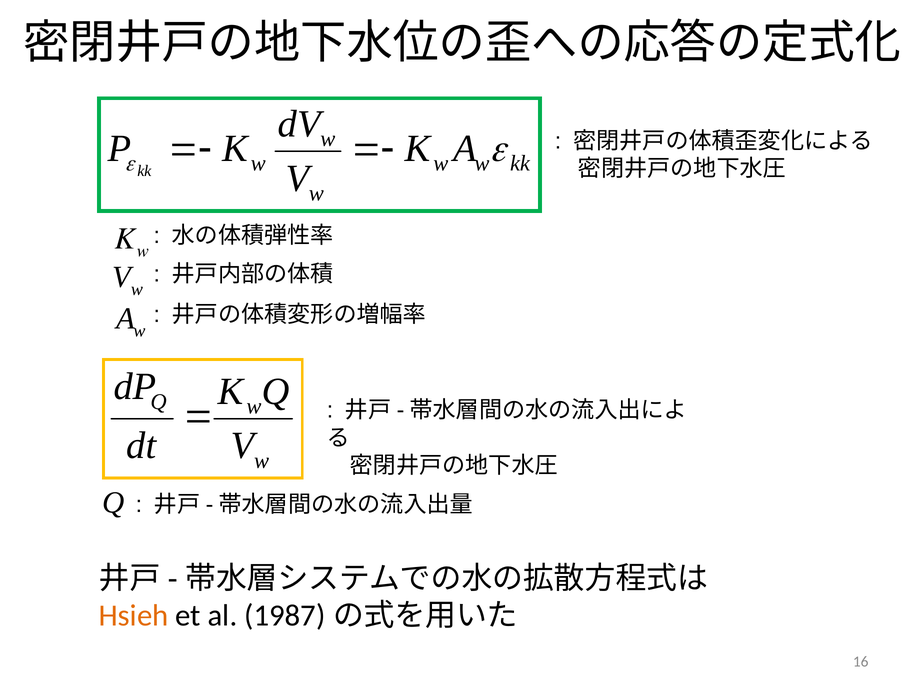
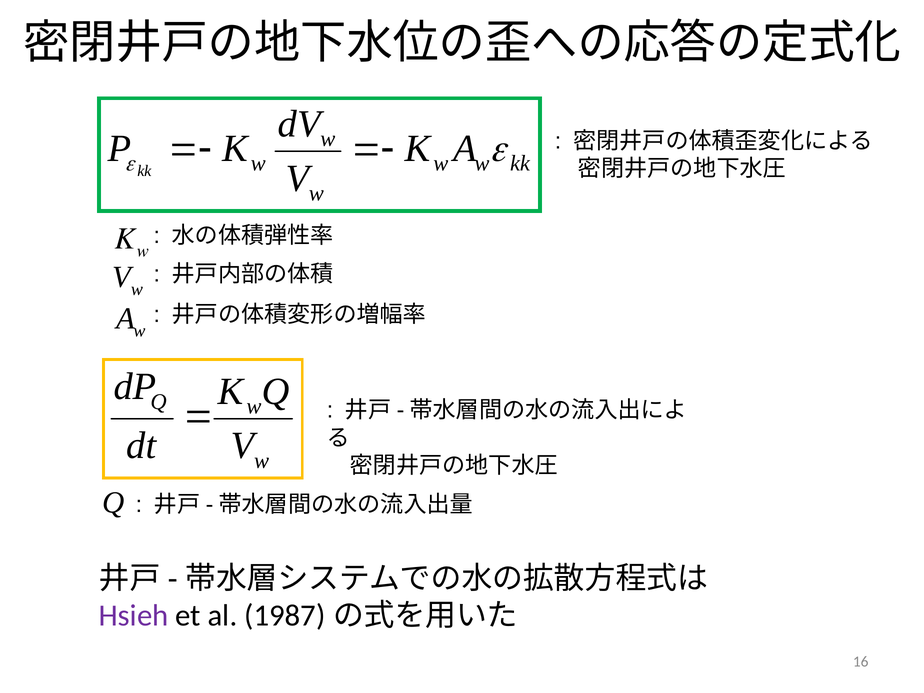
Hsieh colour: orange -> purple (134, 616)
